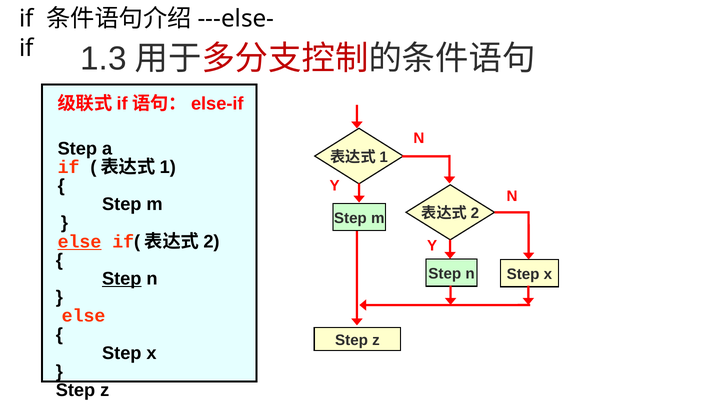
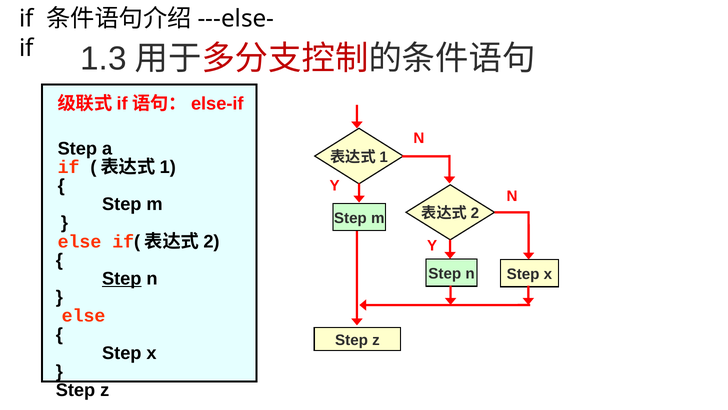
else underline: present -> none (79, 241)
